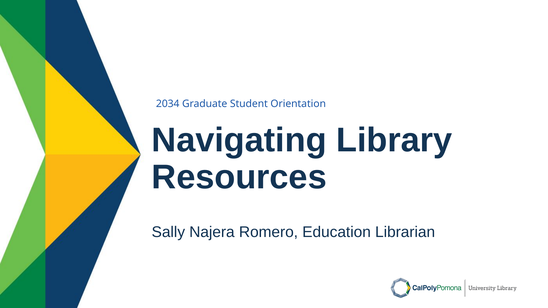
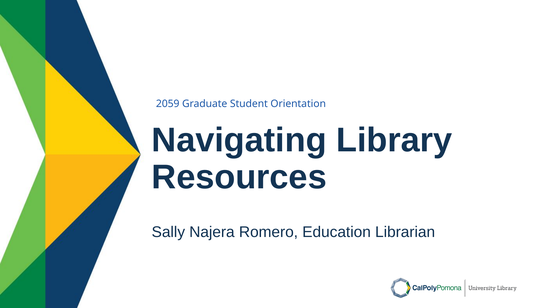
2034: 2034 -> 2059 (168, 104)
